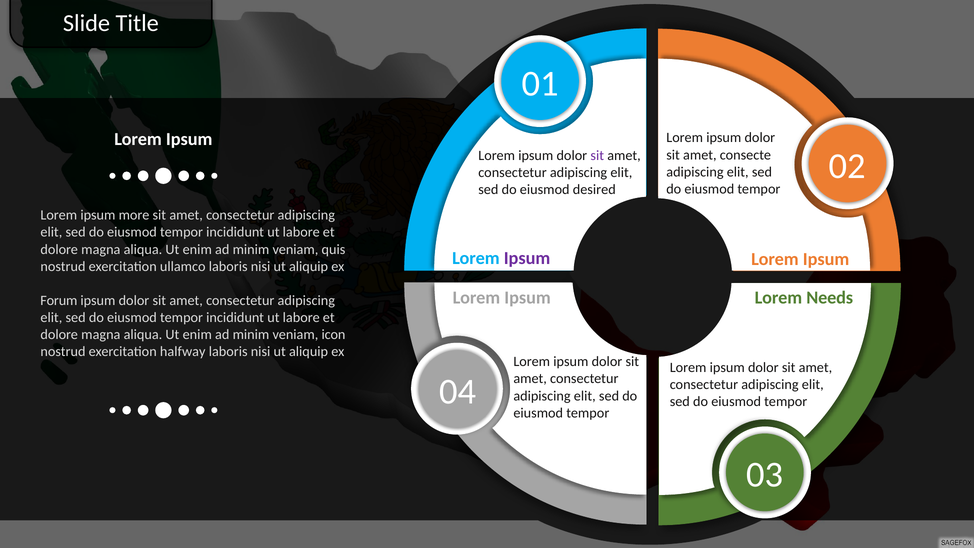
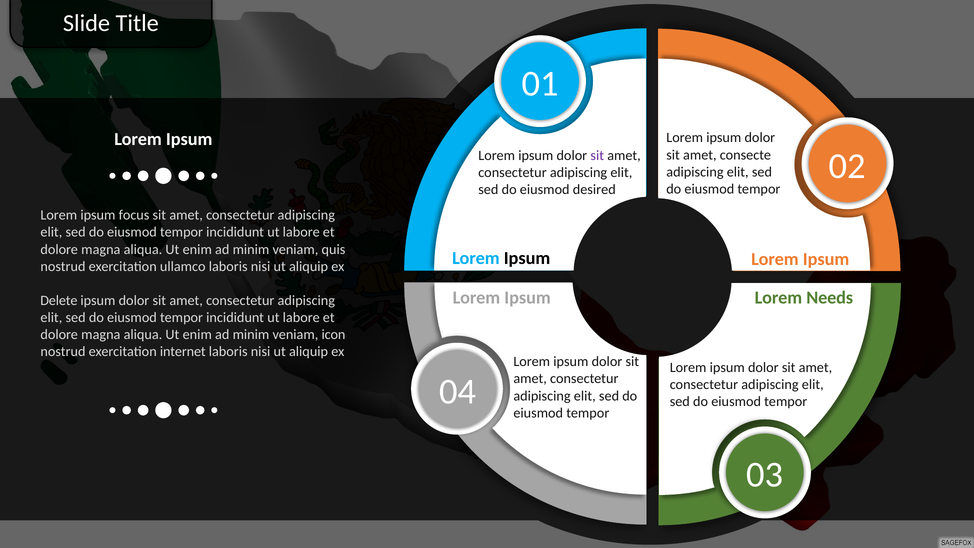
more: more -> focus (134, 215)
Ipsum colour: purple -> black (527, 258)
Forum: Forum -> Delete (59, 300)
halfway: halfway -> internet (183, 352)
